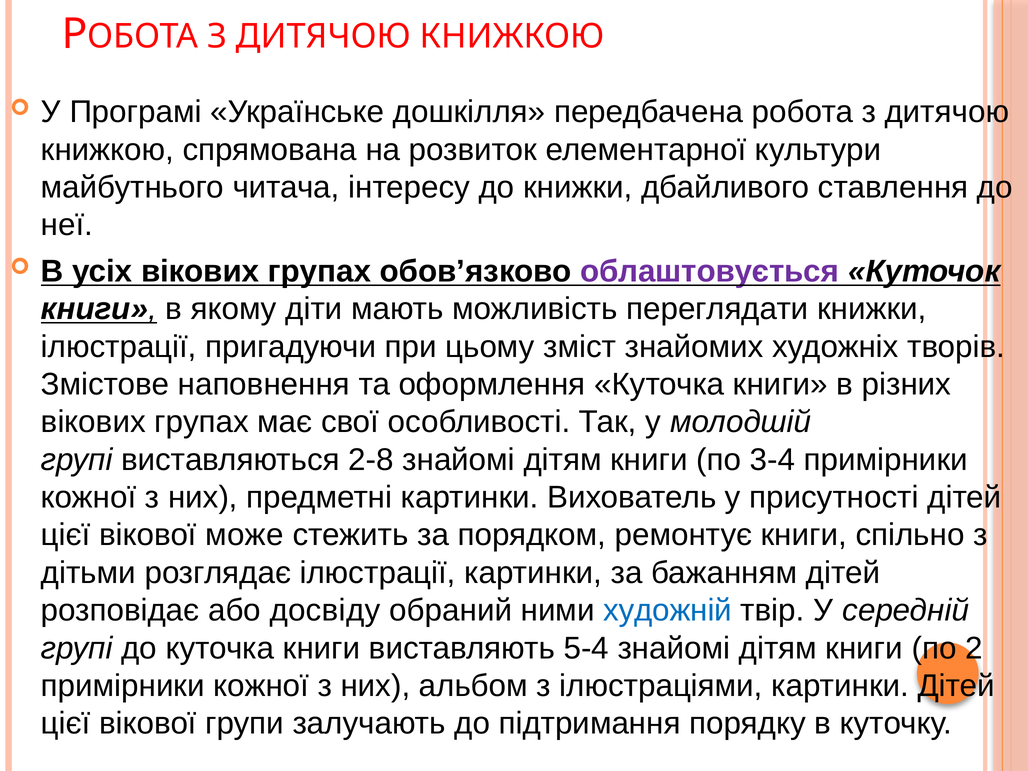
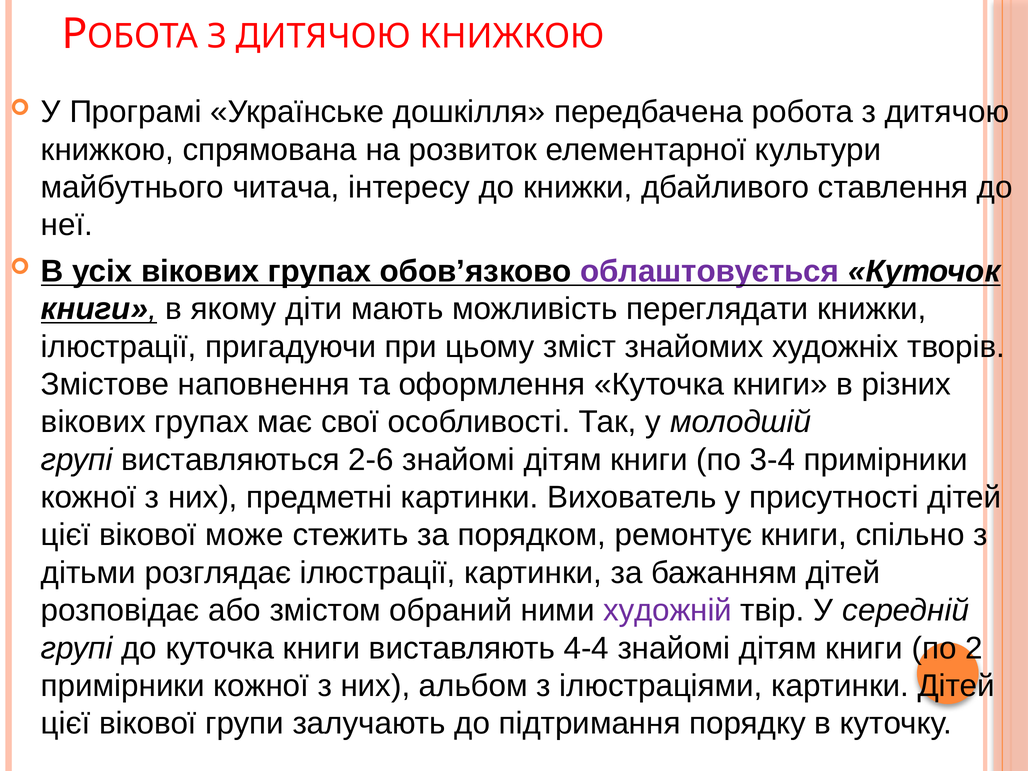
2-8: 2-8 -> 2-6 (371, 460)
досвіду: досвіду -> змістом (325, 610)
художній colour: blue -> purple (668, 610)
5-4: 5-4 -> 4-4 (586, 648)
